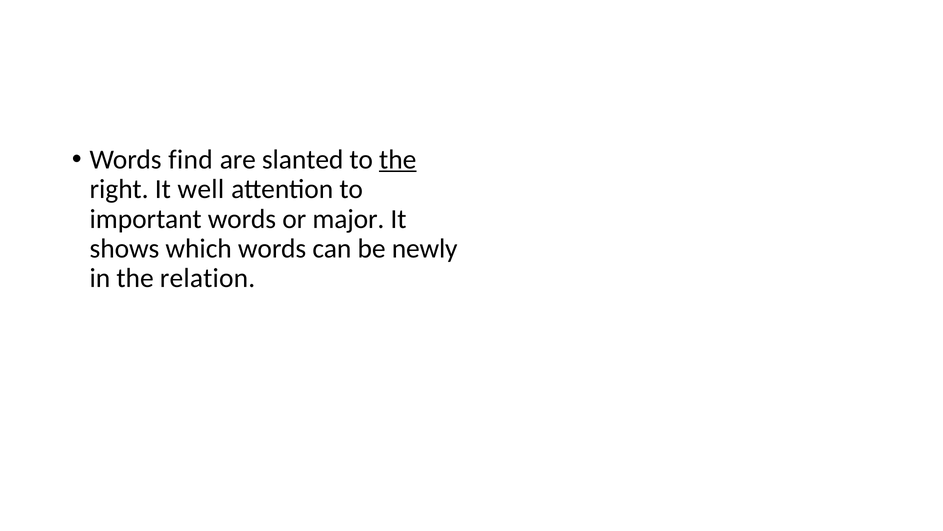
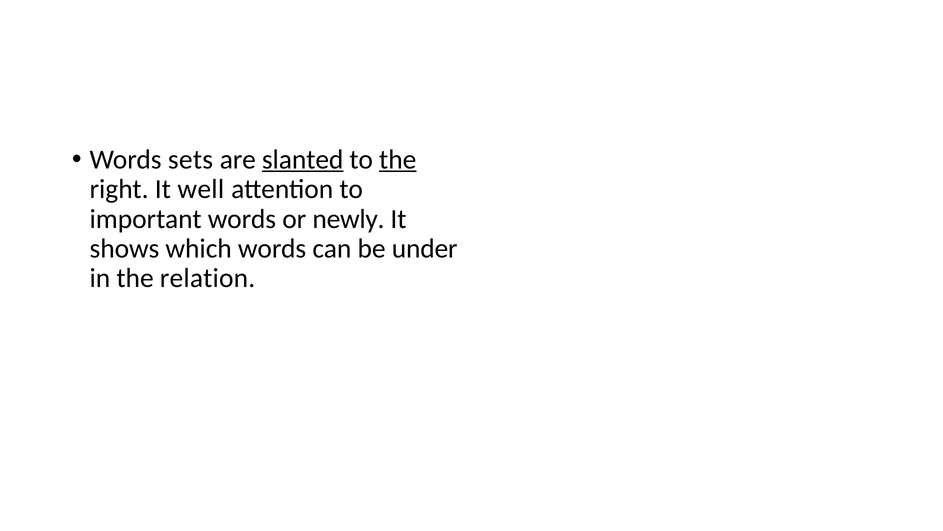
find: find -> sets (191, 159)
slanted underline: none -> present (303, 159)
major: major -> newly (349, 219)
newly: newly -> under (425, 248)
